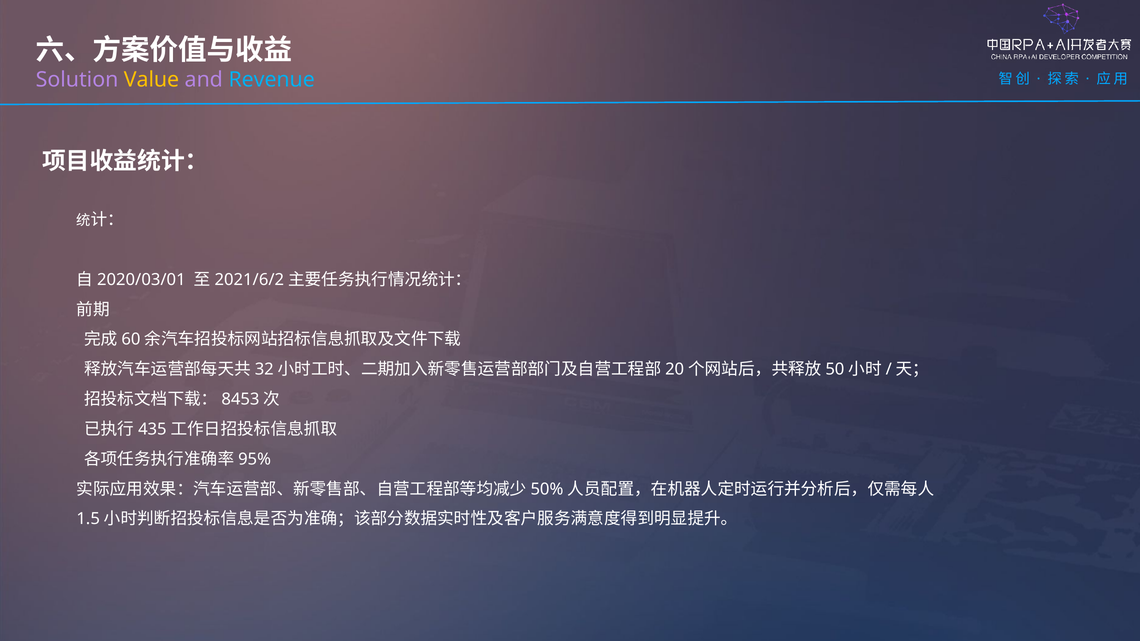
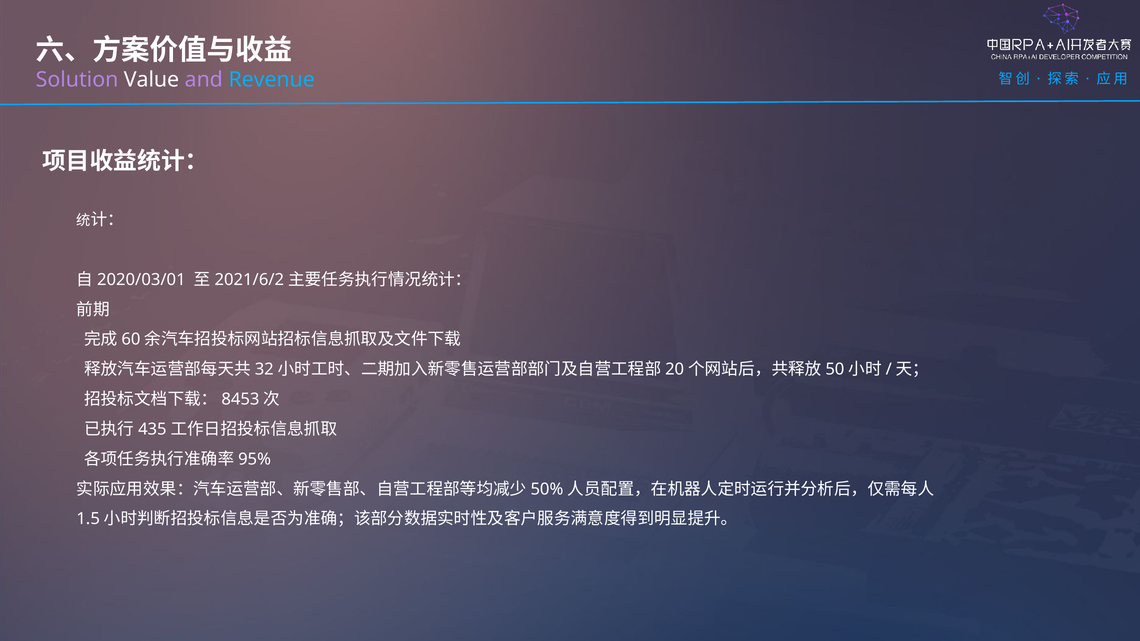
Value colour: yellow -> white (151, 80)
